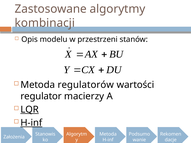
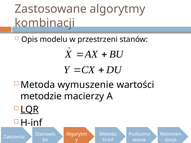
regulatorów: regulatorów -> wymuszenie (86, 85)
regulator: regulator -> metodzie (41, 96)
H-inf underline: present -> none (31, 123)
